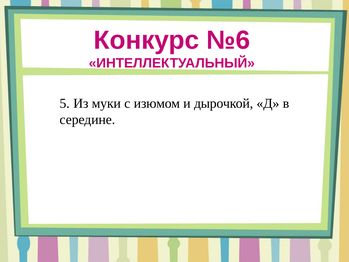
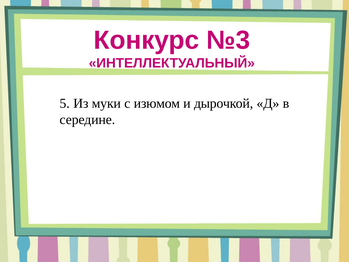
№6: №6 -> №3 (228, 40)
